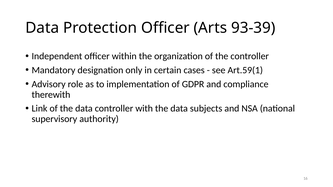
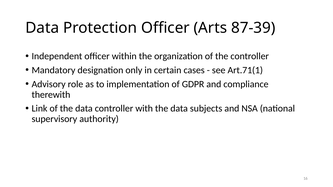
93-39: 93-39 -> 87-39 (253, 28)
Art.59(1: Art.59(1 -> Art.71(1 (245, 70)
